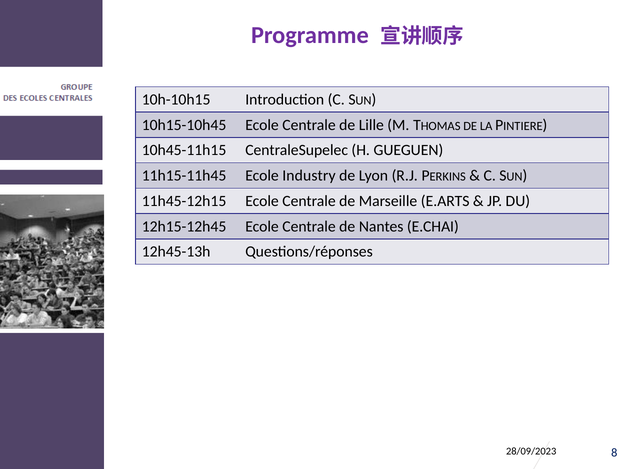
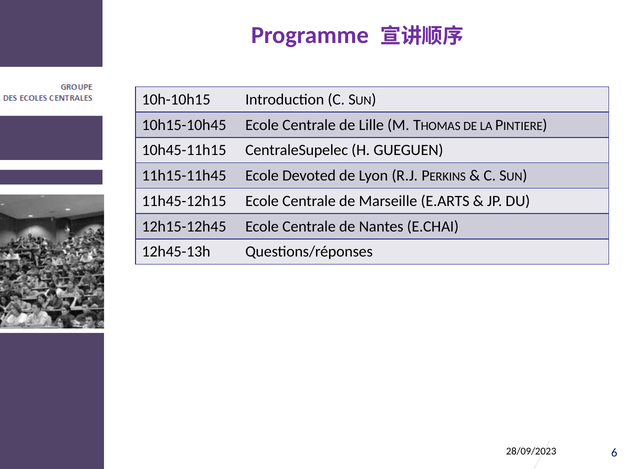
Industry: Industry -> Devoted (309, 176)
8: 8 -> 6 (614, 453)
